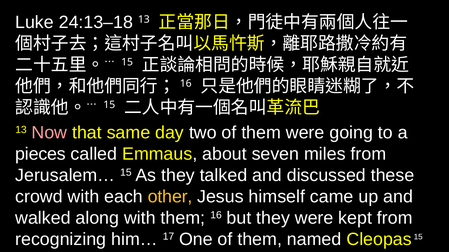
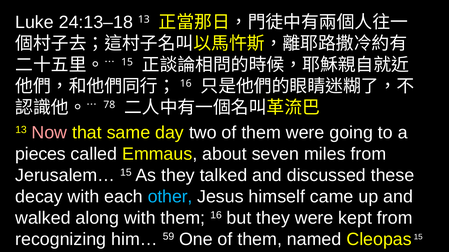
15: 15 -> 78 (109, 105)
crowd: crowd -> decay (39, 197)
other colour: yellow -> light blue (170, 197)
17: 17 -> 59 (169, 237)
